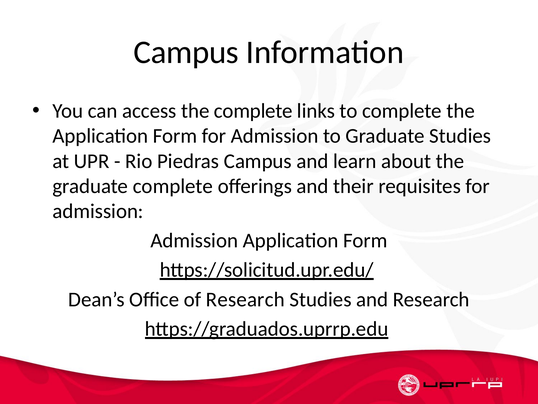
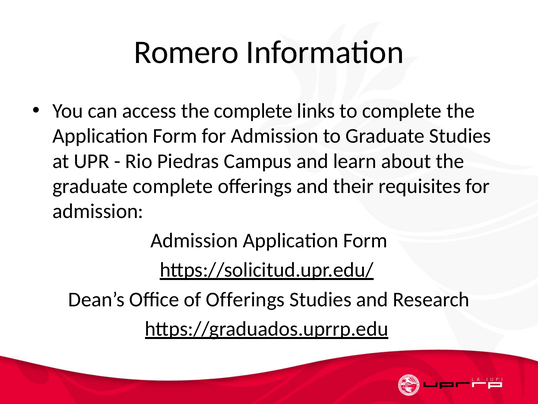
Campus: Campus -> Romero (186, 52)
of Research: Research -> Offerings (245, 299)
